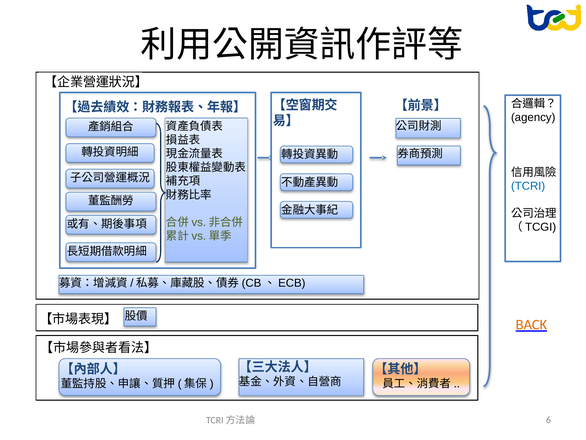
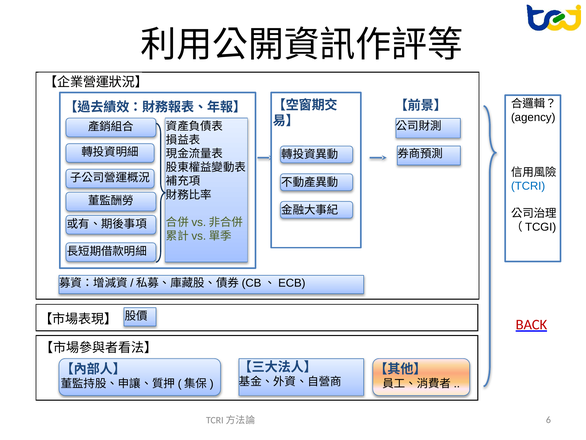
BACK colour: orange -> red (531, 324)
